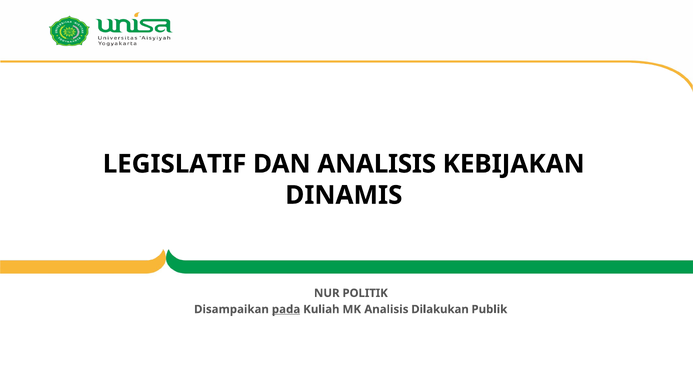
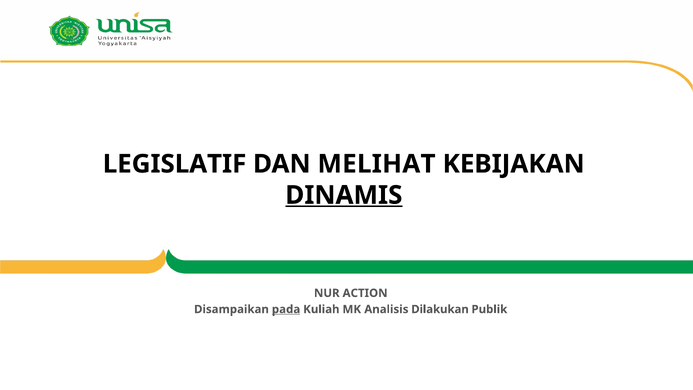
DAN ANALISIS: ANALISIS -> MELIHAT (376, 164)
DINAMIS underline: none -> present (344, 195)
POLITIK: POLITIK -> ACTION (365, 293)
